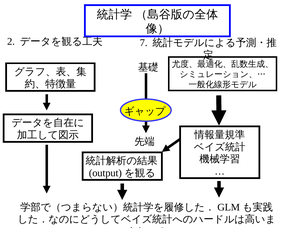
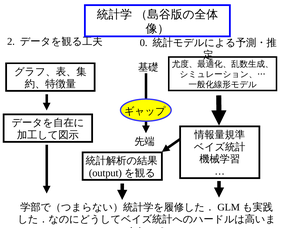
7: 7 -> 0 (144, 43)
